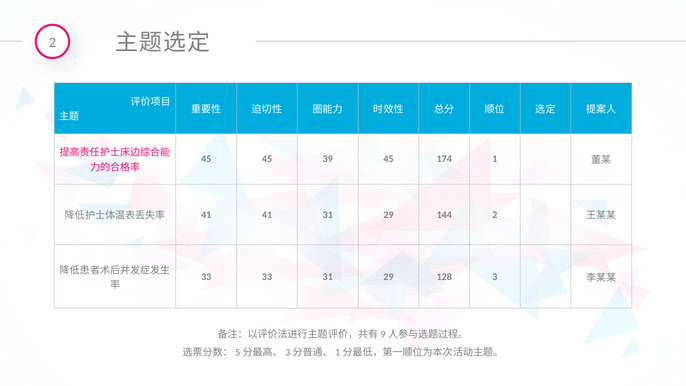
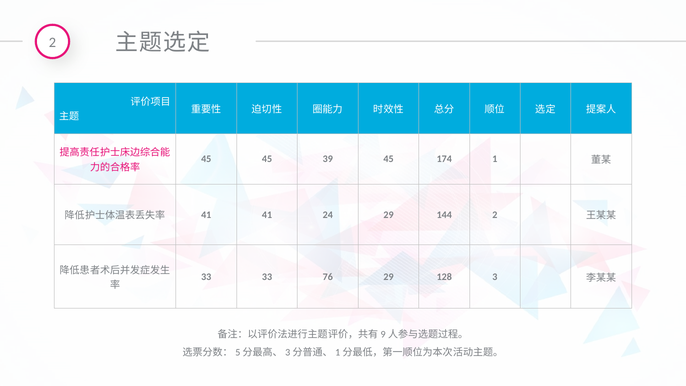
41 31: 31 -> 24 (328, 215)
33 31: 31 -> 76 (328, 277)
